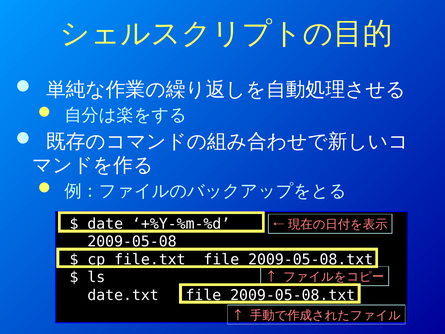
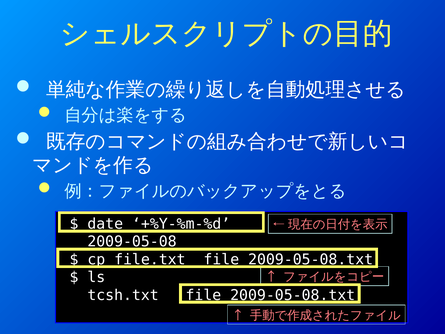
date.txt: date.txt -> tcsh.txt (123, 295)
